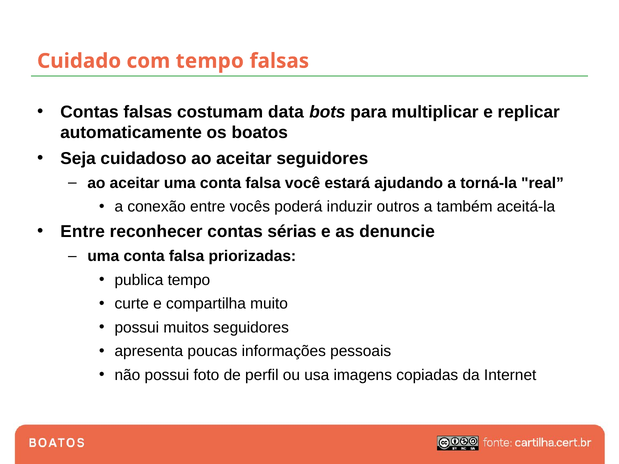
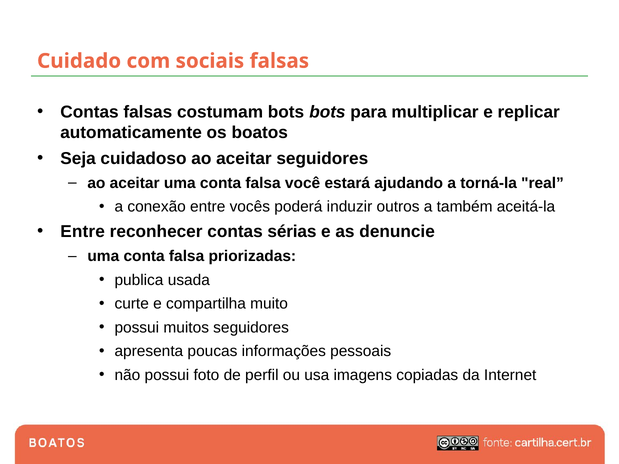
com tempo: tempo -> sociais (210, 61)
costumam data: data -> bots (286, 112)
publica tempo: tempo -> usada (189, 280)
